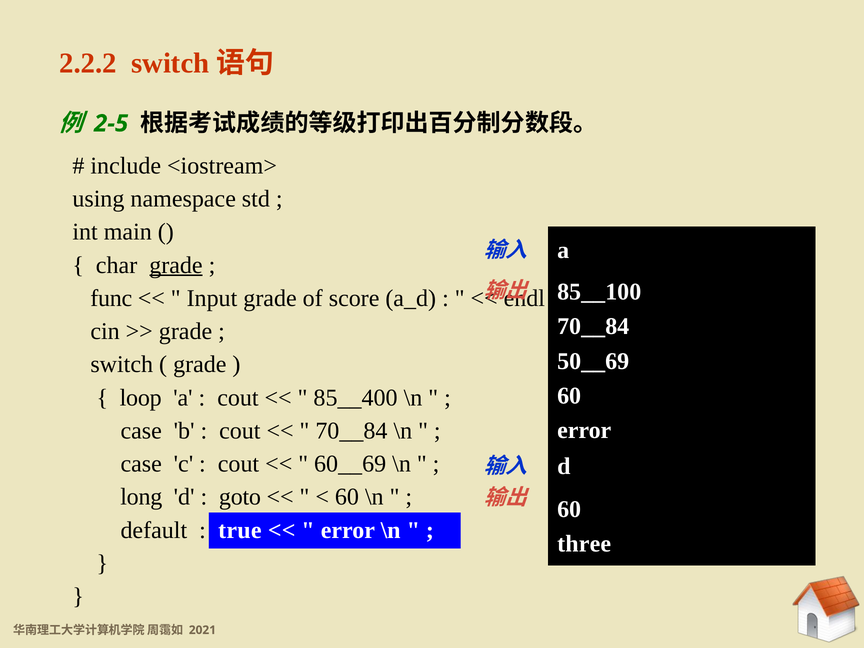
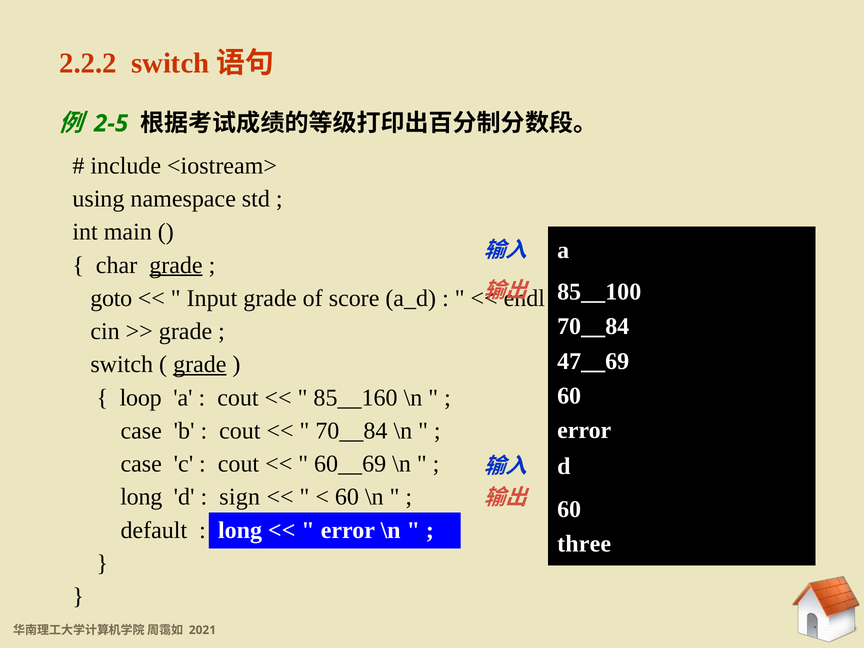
func: func -> goto (111, 298)
50__69: 50__69 -> 47__69 (593, 361)
grade underline: none -> present (200, 365)
85__400: 85__400 -> 85__160 (356, 398)
goto: goto -> sign (240, 497)
true: true -> long (240, 530)
